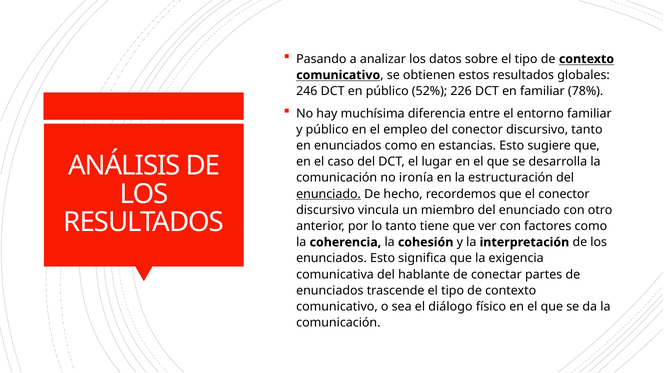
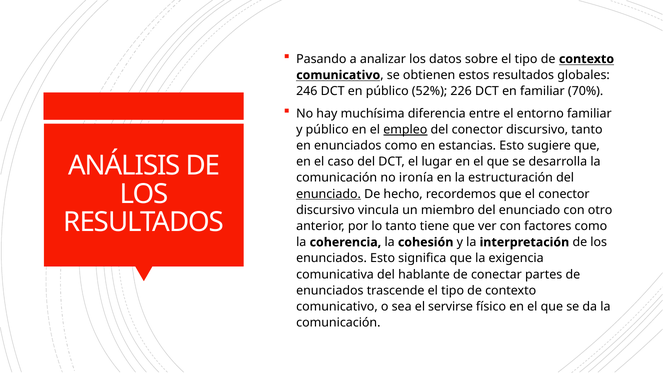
78%: 78% -> 70% (586, 91)
empleo underline: none -> present (405, 130)
diálogo: diálogo -> servirse (451, 307)
